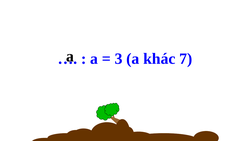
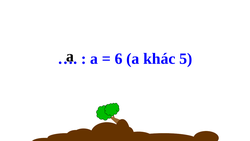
3: 3 -> 6 (119, 59)
7: 7 -> 5 (186, 59)
